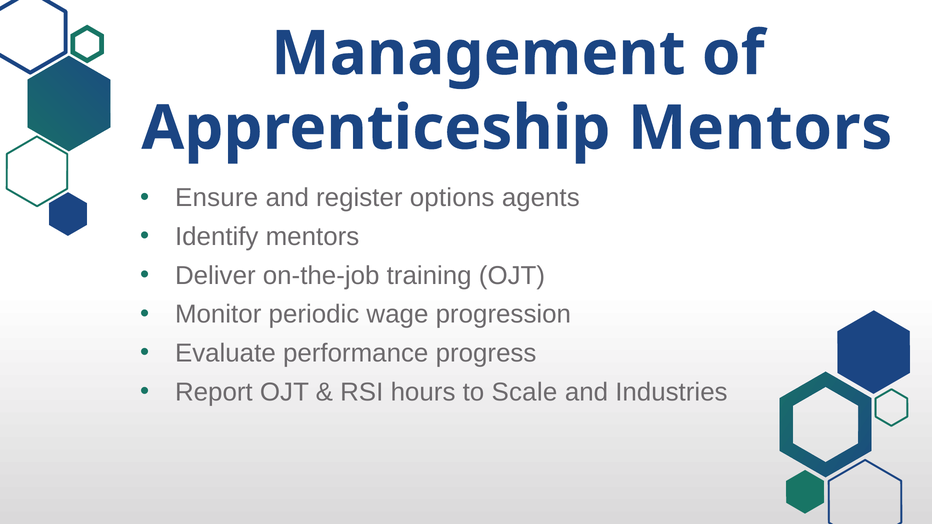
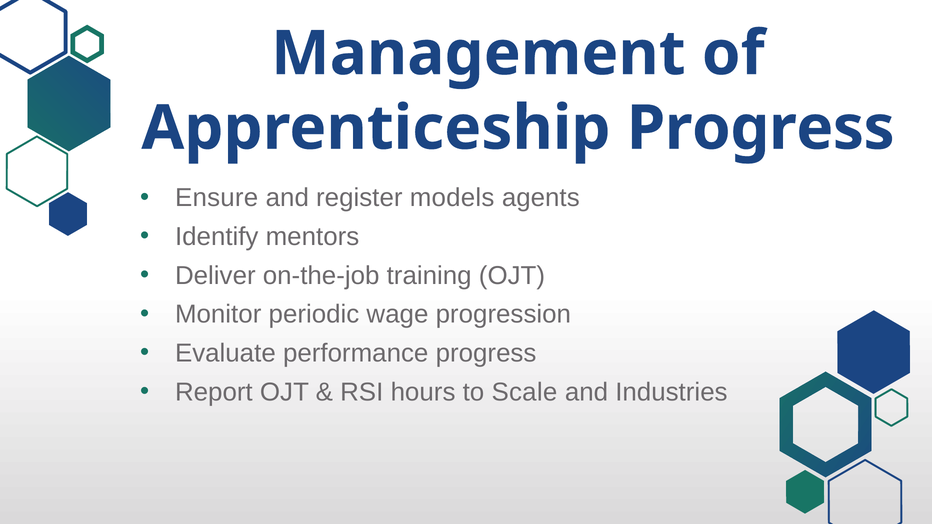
Apprenticeship Mentors: Mentors -> Progress (761, 128)
options: options -> models (452, 198)
